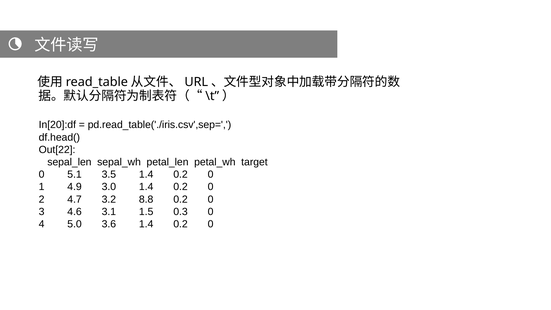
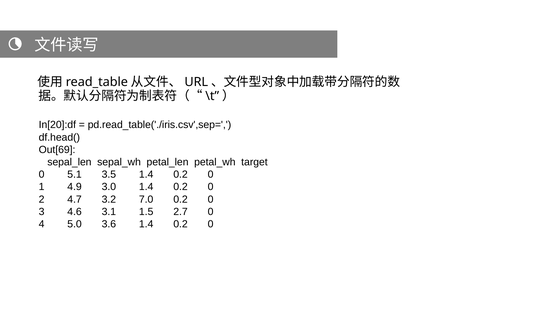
Out[22: Out[22 -> Out[69 (57, 150)
8.8: 8.8 -> 7.0 (146, 199)
0.3: 0.3 -> 2.7 (181, 212)
